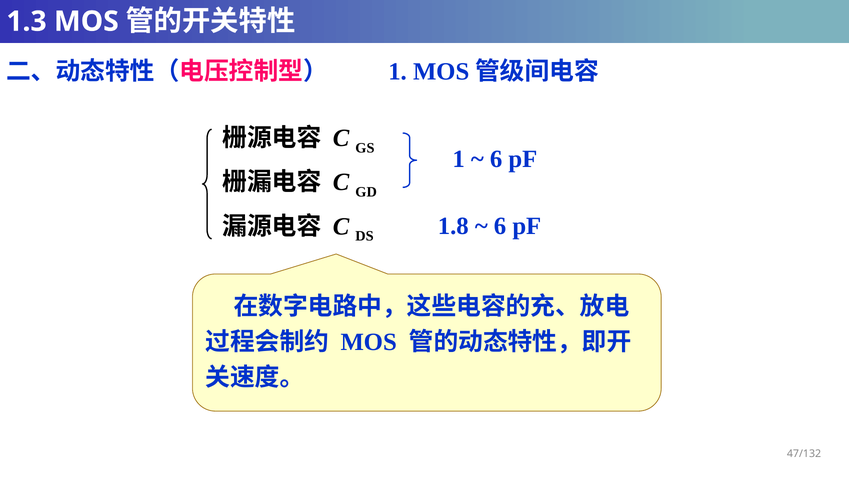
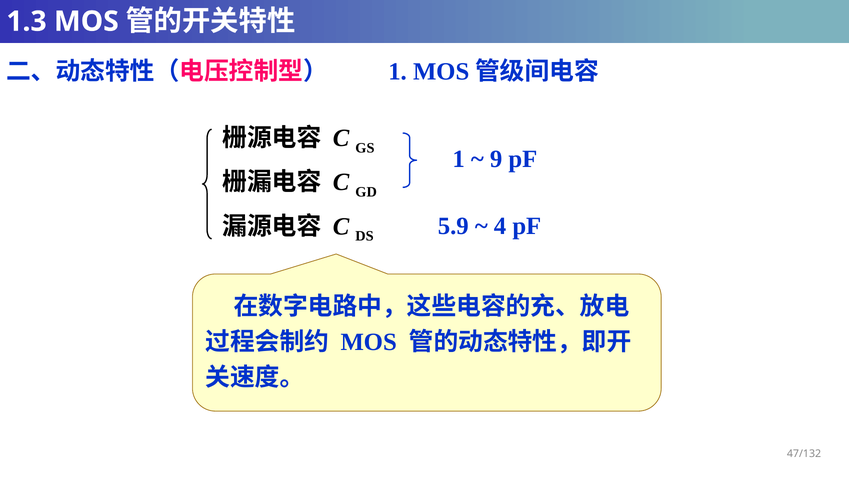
6: 6 -> 9 (496, 159)
1.8: 1.8 -> 5.9 (453, 226)
6: 6 -> 4 (500, 226)
